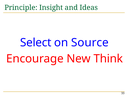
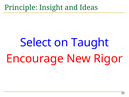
Source: Source -> Taught (90, 42)
Think: Think -> Rigor (108, 59)
